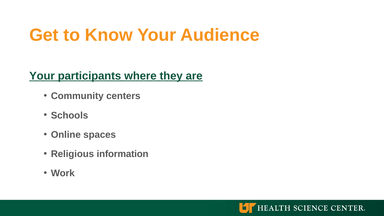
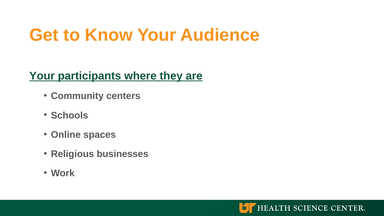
information: information -> businesses (123, 154)
